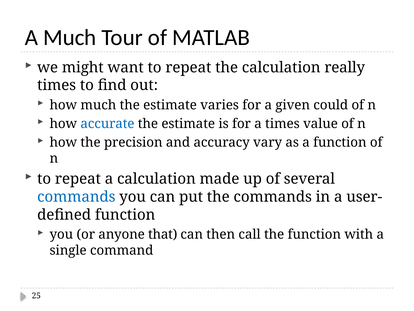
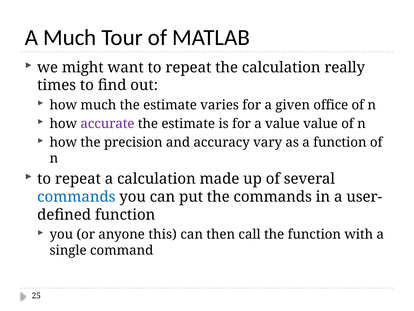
could: could -> office (331, 105)
accurate colour: blue -> purple (107, 124)
a times: times -> value (282, 124)
that: that -> this (163, 234)
